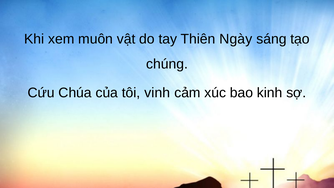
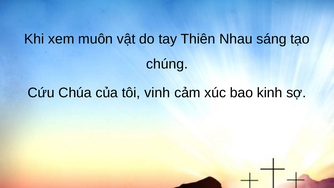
Ngày: Ngày -> Nhau (236, 39)
